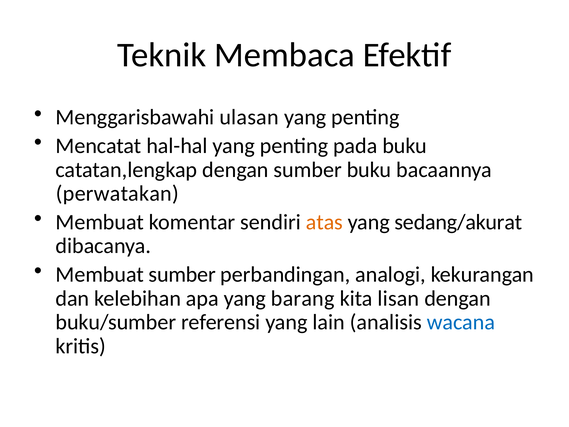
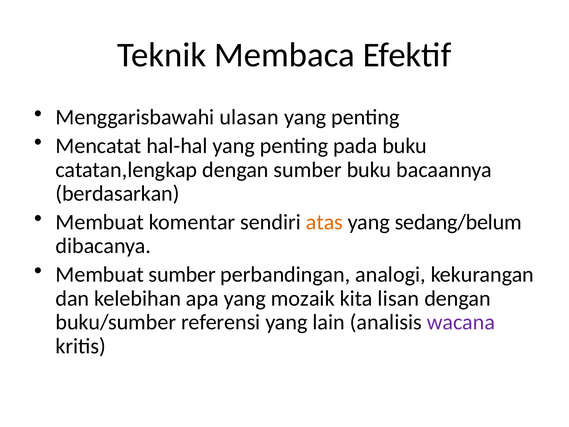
perwatakan: perwatakan -> berdasarkan (117, 194)
sedang/akurat: sedang/akurat -> sedang/belum (458, 222)
barang: barang -> mozaik (303, 298)
wacana colour: blue -> purple (461, 322)
